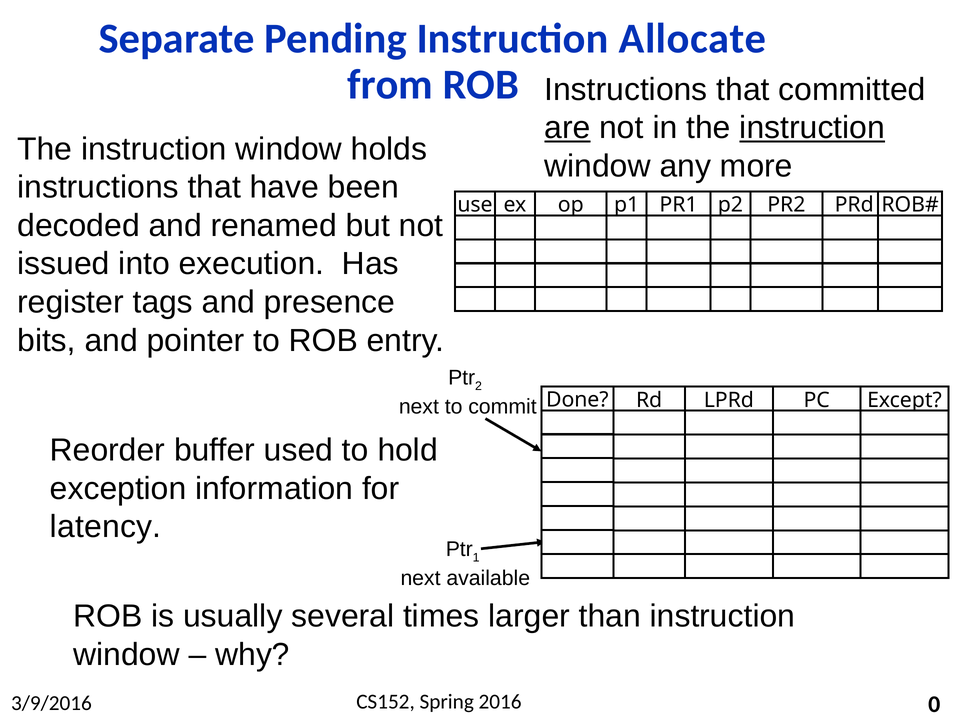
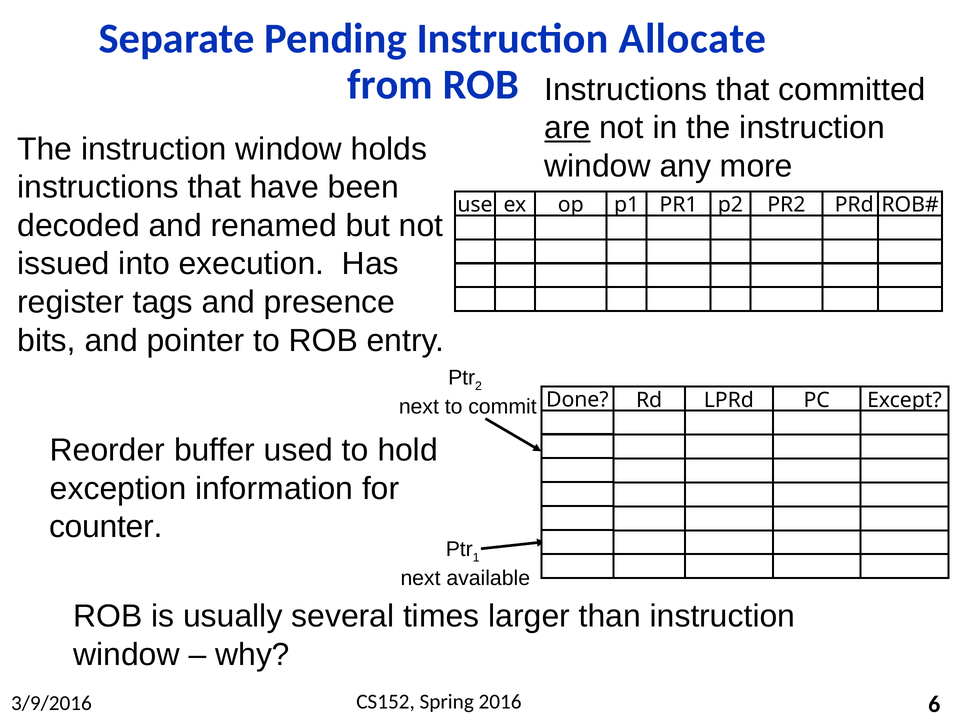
instruction underline: present -> none (812, 128)
latency: latency -> counter (106, 527)
0: 0 -> 6 (934, 705)
